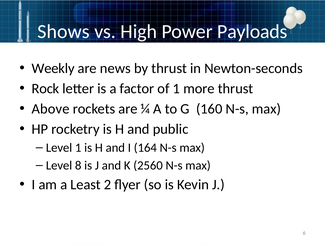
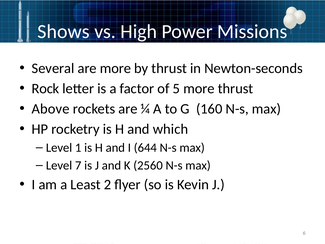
Payloads: Payloads -> Missions (252, 31)
Weekly: Weekly -> Several (53, 68)
are news: news -> more (115, 68)
of 1: 1 -> 5 (176, 88)
public: public -> which (171, 129)
164: 164 -> 644 (145, 148)
8: 8 -> 7 (78, 165)
